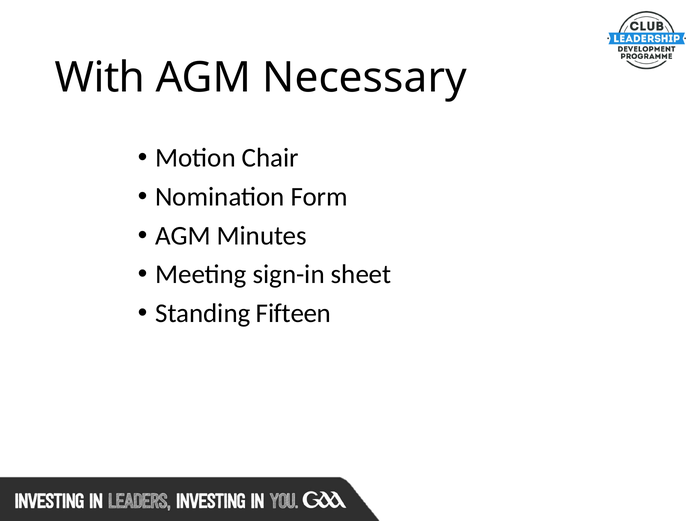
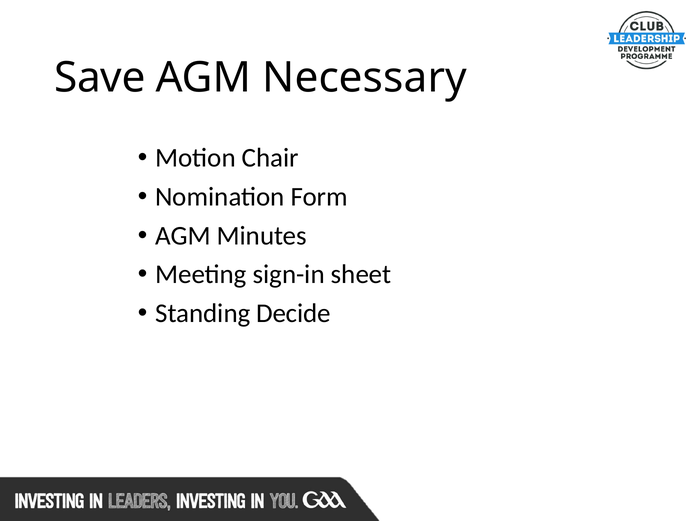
With: With -> Save (100, 78)
Fifteen: Fifteen -> Decide (293, 313)
